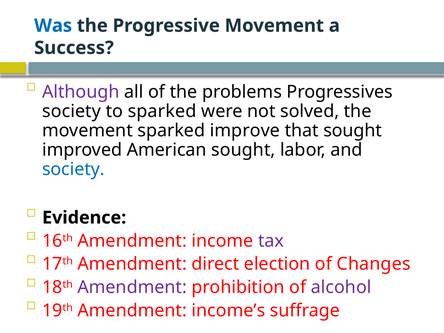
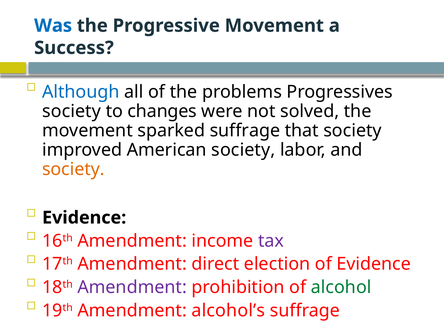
Although colour: purple -> blue (81, 92)
to sparked: sparked -> changes (162, 111)
sparked improve: improve -> suffrage (245, 130)
that sought: sought -> society (353, 130)
American sought: sought -> society (243, 150)
society colour: blue -> orange (73, 169)
of Changes: Changes -> Evidence (374, 264)
alcohol colour: purple -> green (341, 287)
income’s: income’s -> alcohol’s (228, 310)
